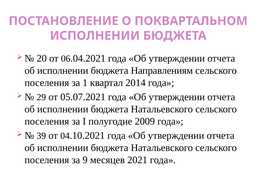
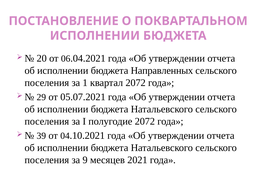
Направлениям: Направлениям -> Направленных (162, 70)
квартал 2014: 2014 -> 2072 (136, 82)
полугодие 2009: 2009 -> 2072 (145, 121)
